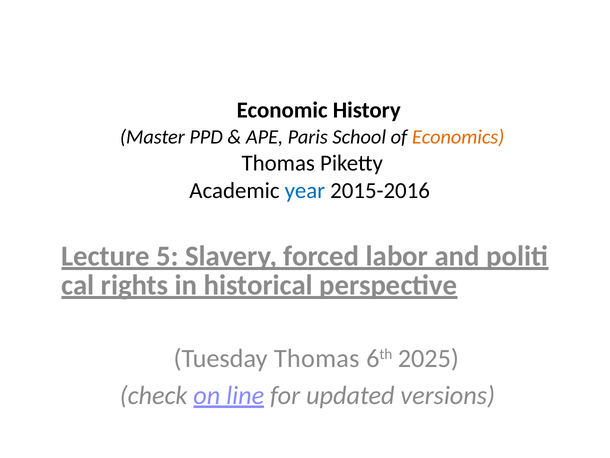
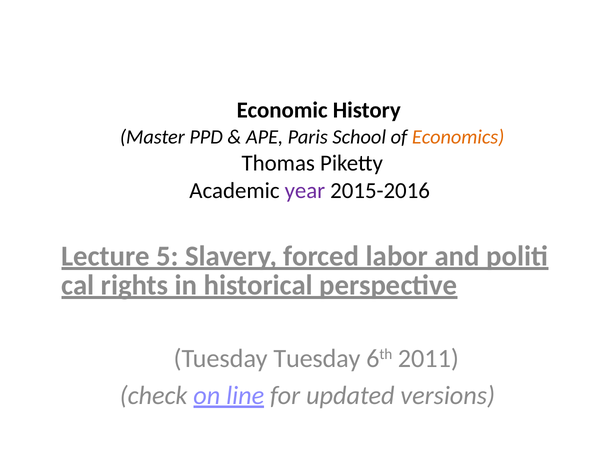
year colour: blue -> purple (305, 190)
Tuesday Thomas: Thomas -> Tuesday (317, 358)
2025: 2025 -> 2011 (428, 358)
